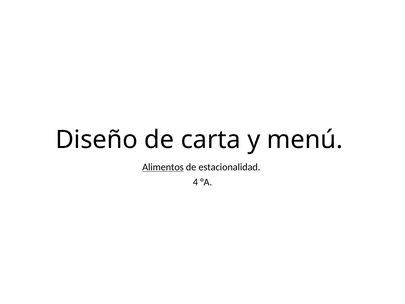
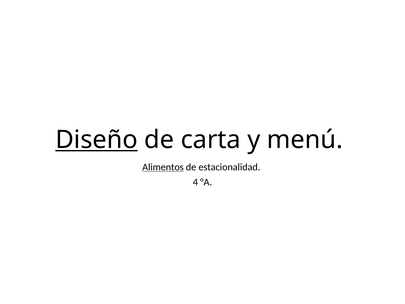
Diseño underline: none -> present (97, 140)
